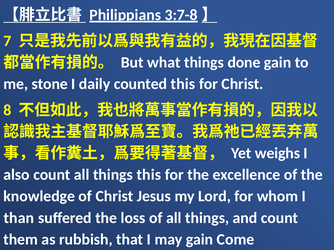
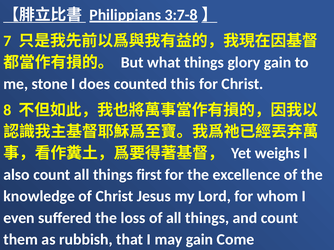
done: done -> glory (244, 63)
daily: daily -> does (95, 84)
things this: this -> first (149, 175)
than: than -> even (19, 218)
